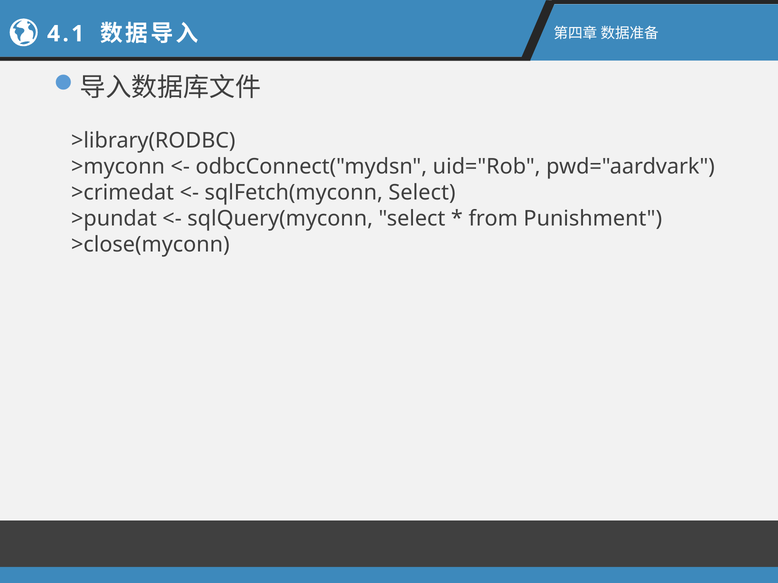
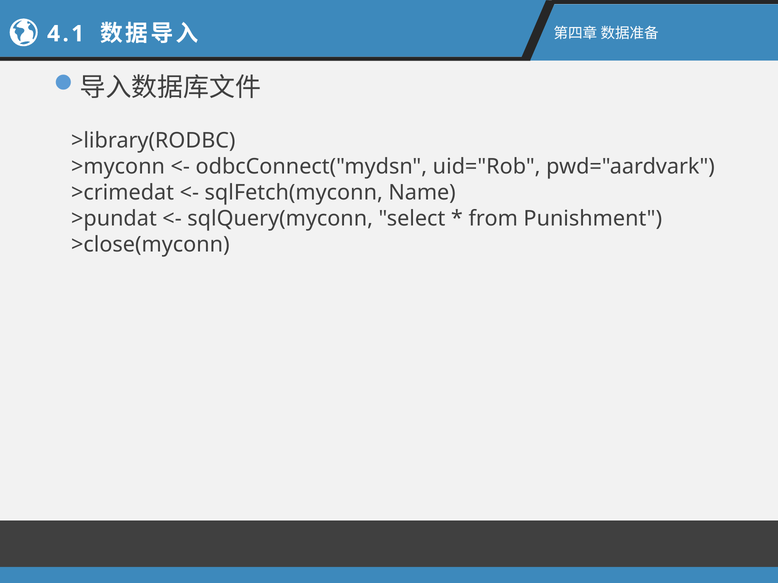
sqlFetch(myconn Select: Select -> Name (422, 193)
